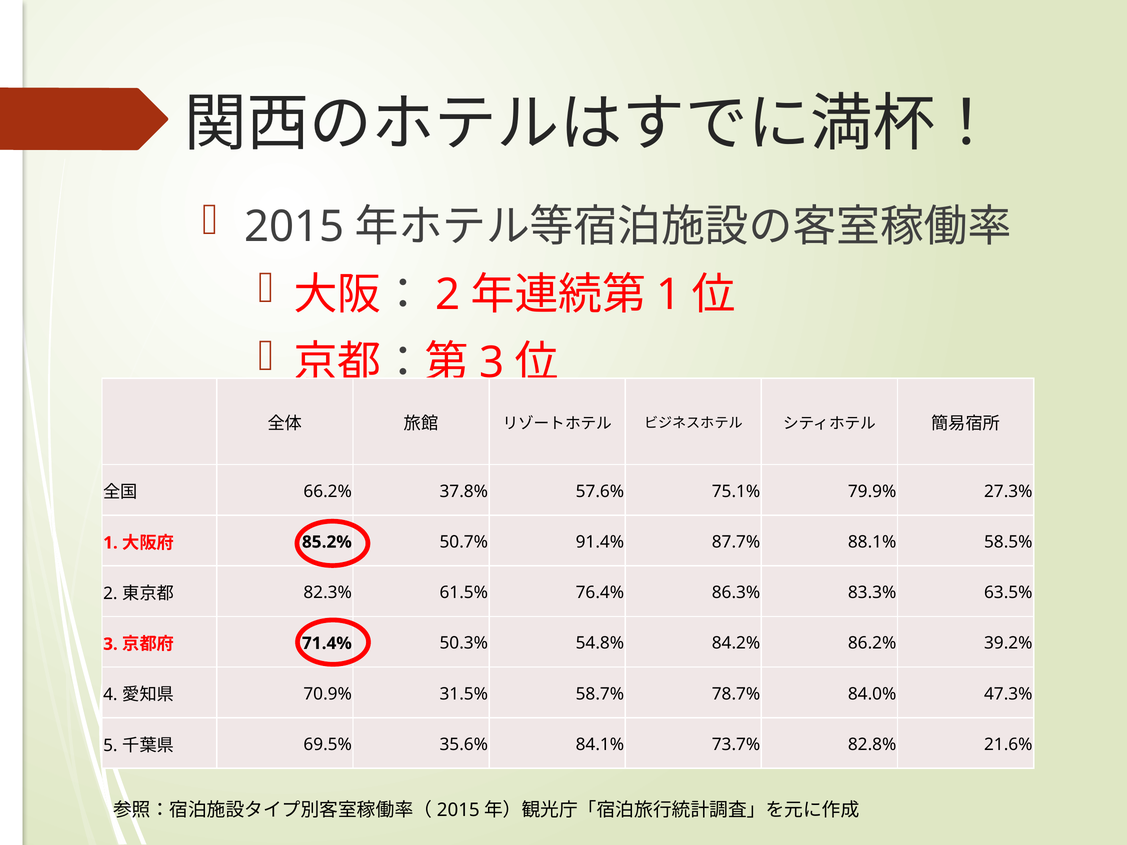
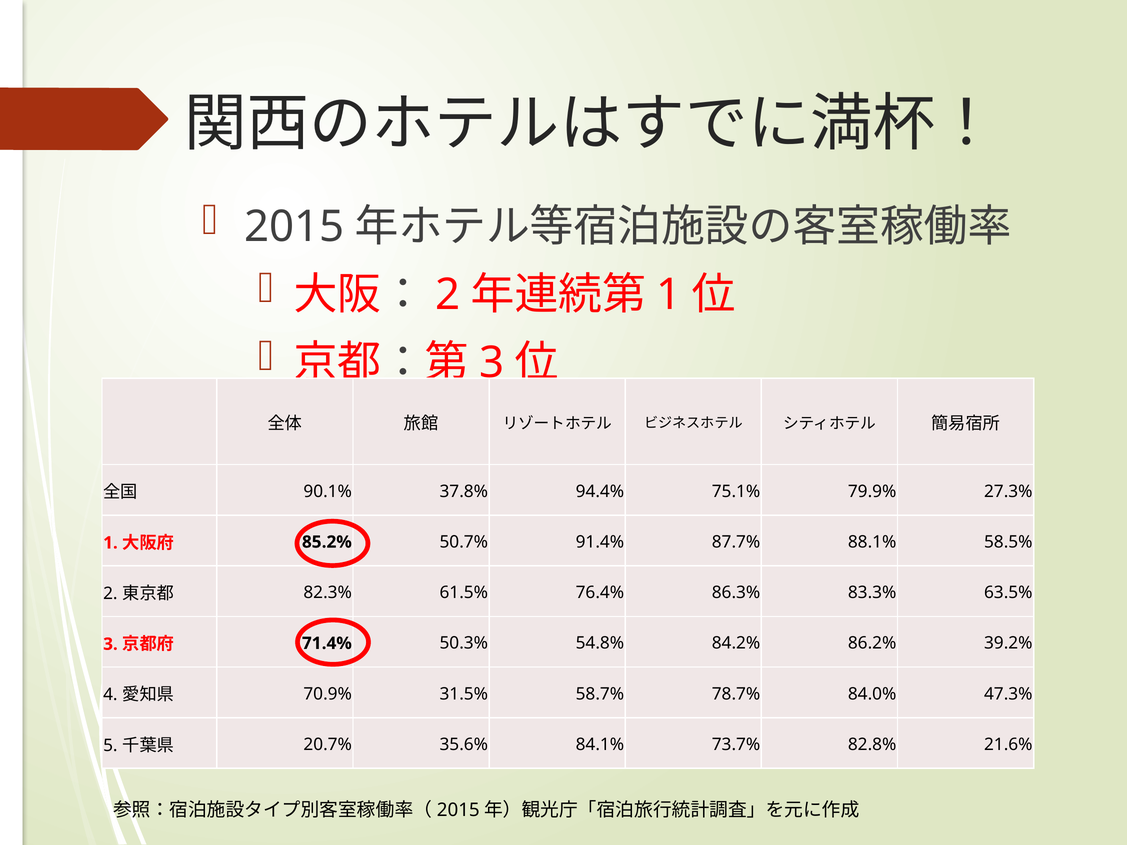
66.2%: 66.2% -> 90.1% (328, 491)
57.6%: 57.6% -> 94.4% (600, 491)
69.5%: 69.5% -> 20.7% (328, 745)
